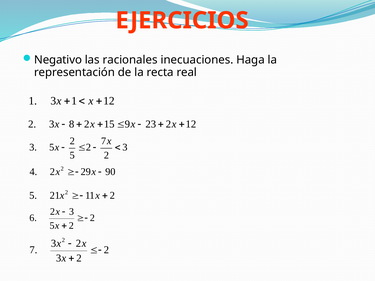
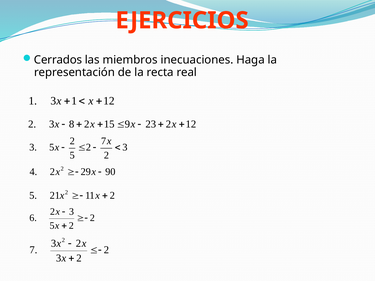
Negativo: Negativo -> Cerrados (58, 60)
racionales: racionales -> miembros (130, 60)
